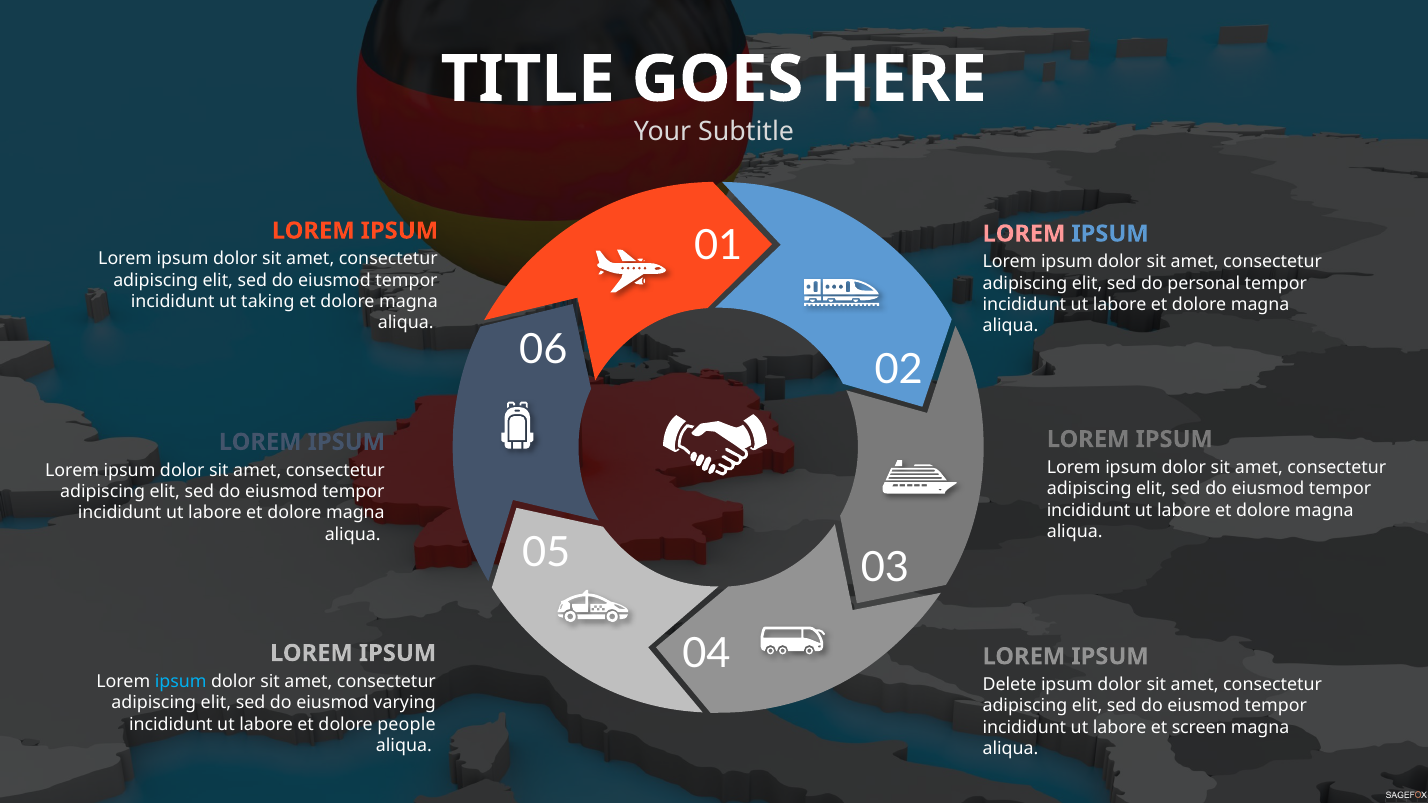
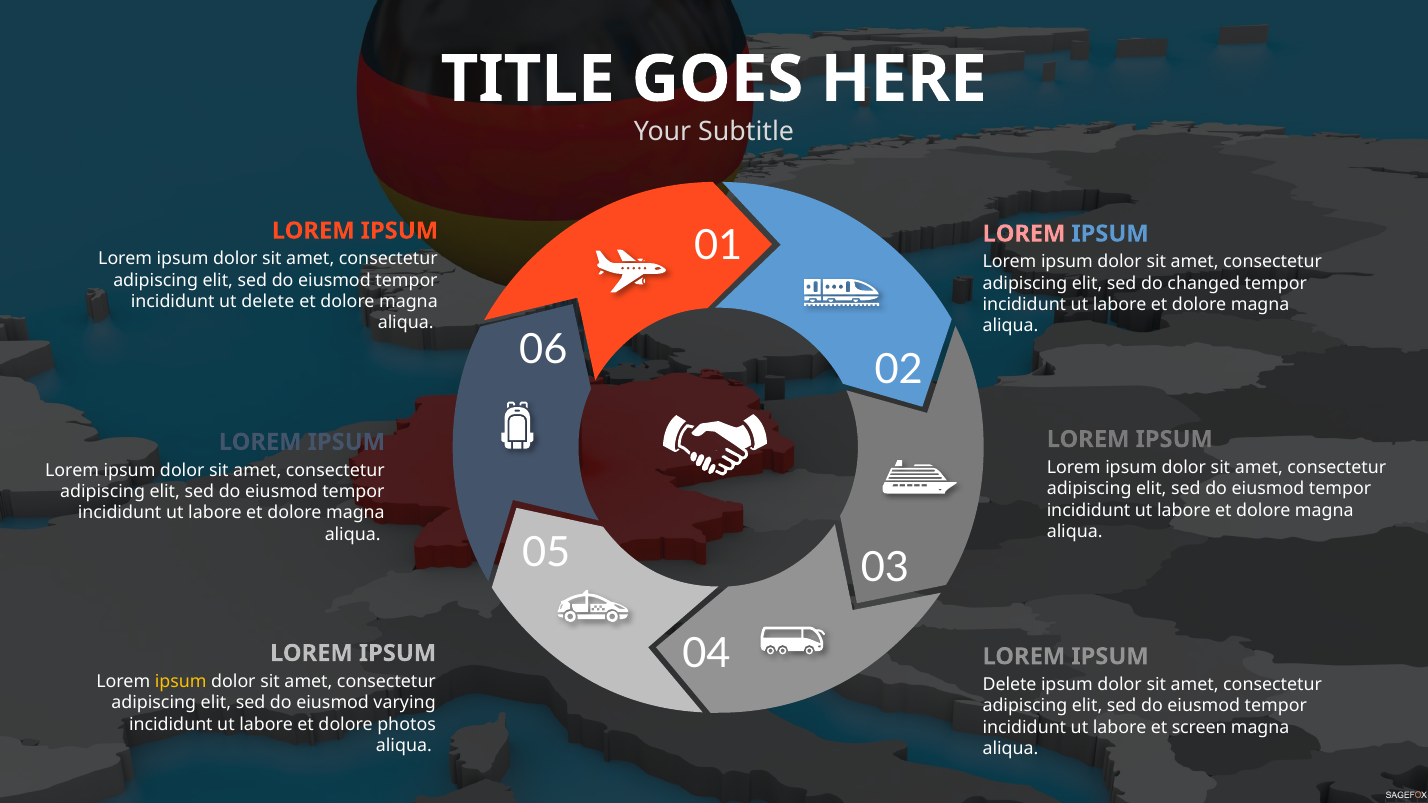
personal: personal -> changed (1204, 283)
ut taking: taking -> delete (268, 302)
ipsum colour: light blue -> yellow (181, 682)
people: people -> photos (407, 724)
